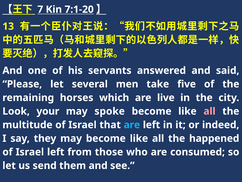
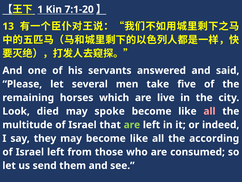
7: 7 -> 1 (40, 9)
your: your -> died (48, 111)
are colour: light blue -> light green (132, 125)
happened: happened -> according (214, 138)
